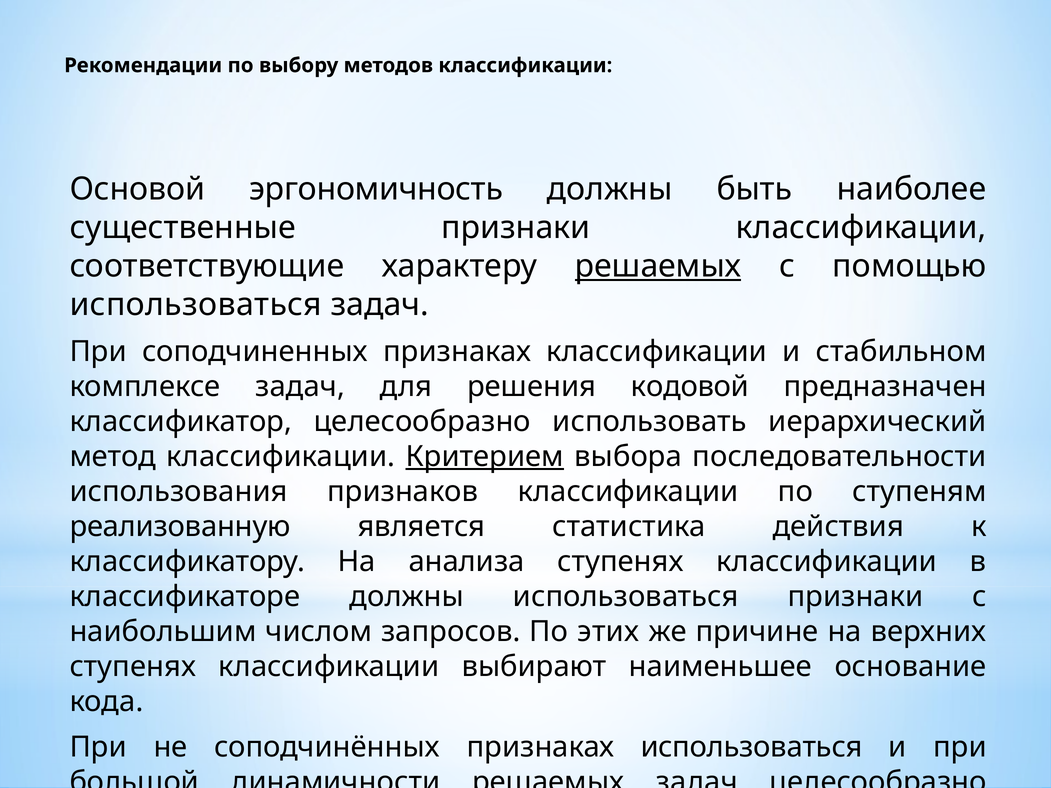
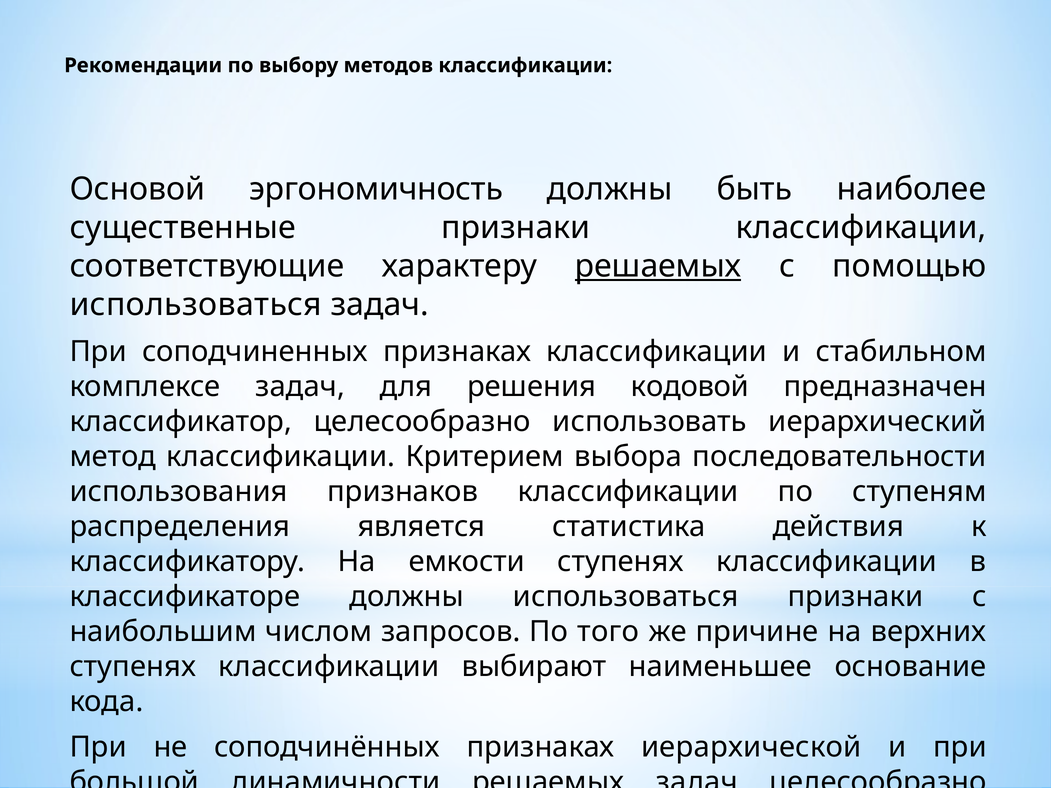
Критерием underline: present -> none (485, 457)
реализованную: реализованную -> распределения (180, 527)
анализа: анализа -> емкости (467, 562)
этих: этих -> того (608, 632)
признаках использоваться: использоваться -> иерархической (751, 747)
